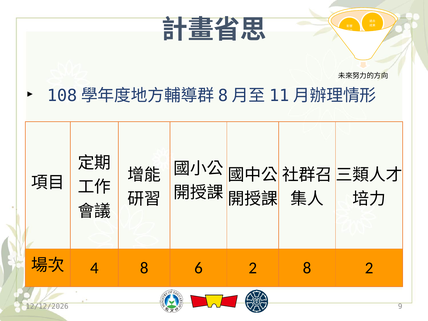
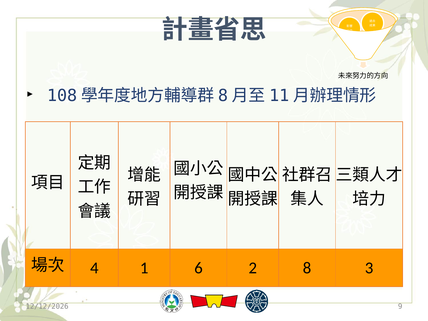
4 8: 8 -> 1 (144, 268)
8 2: 2 -> 3 (369, 268)
